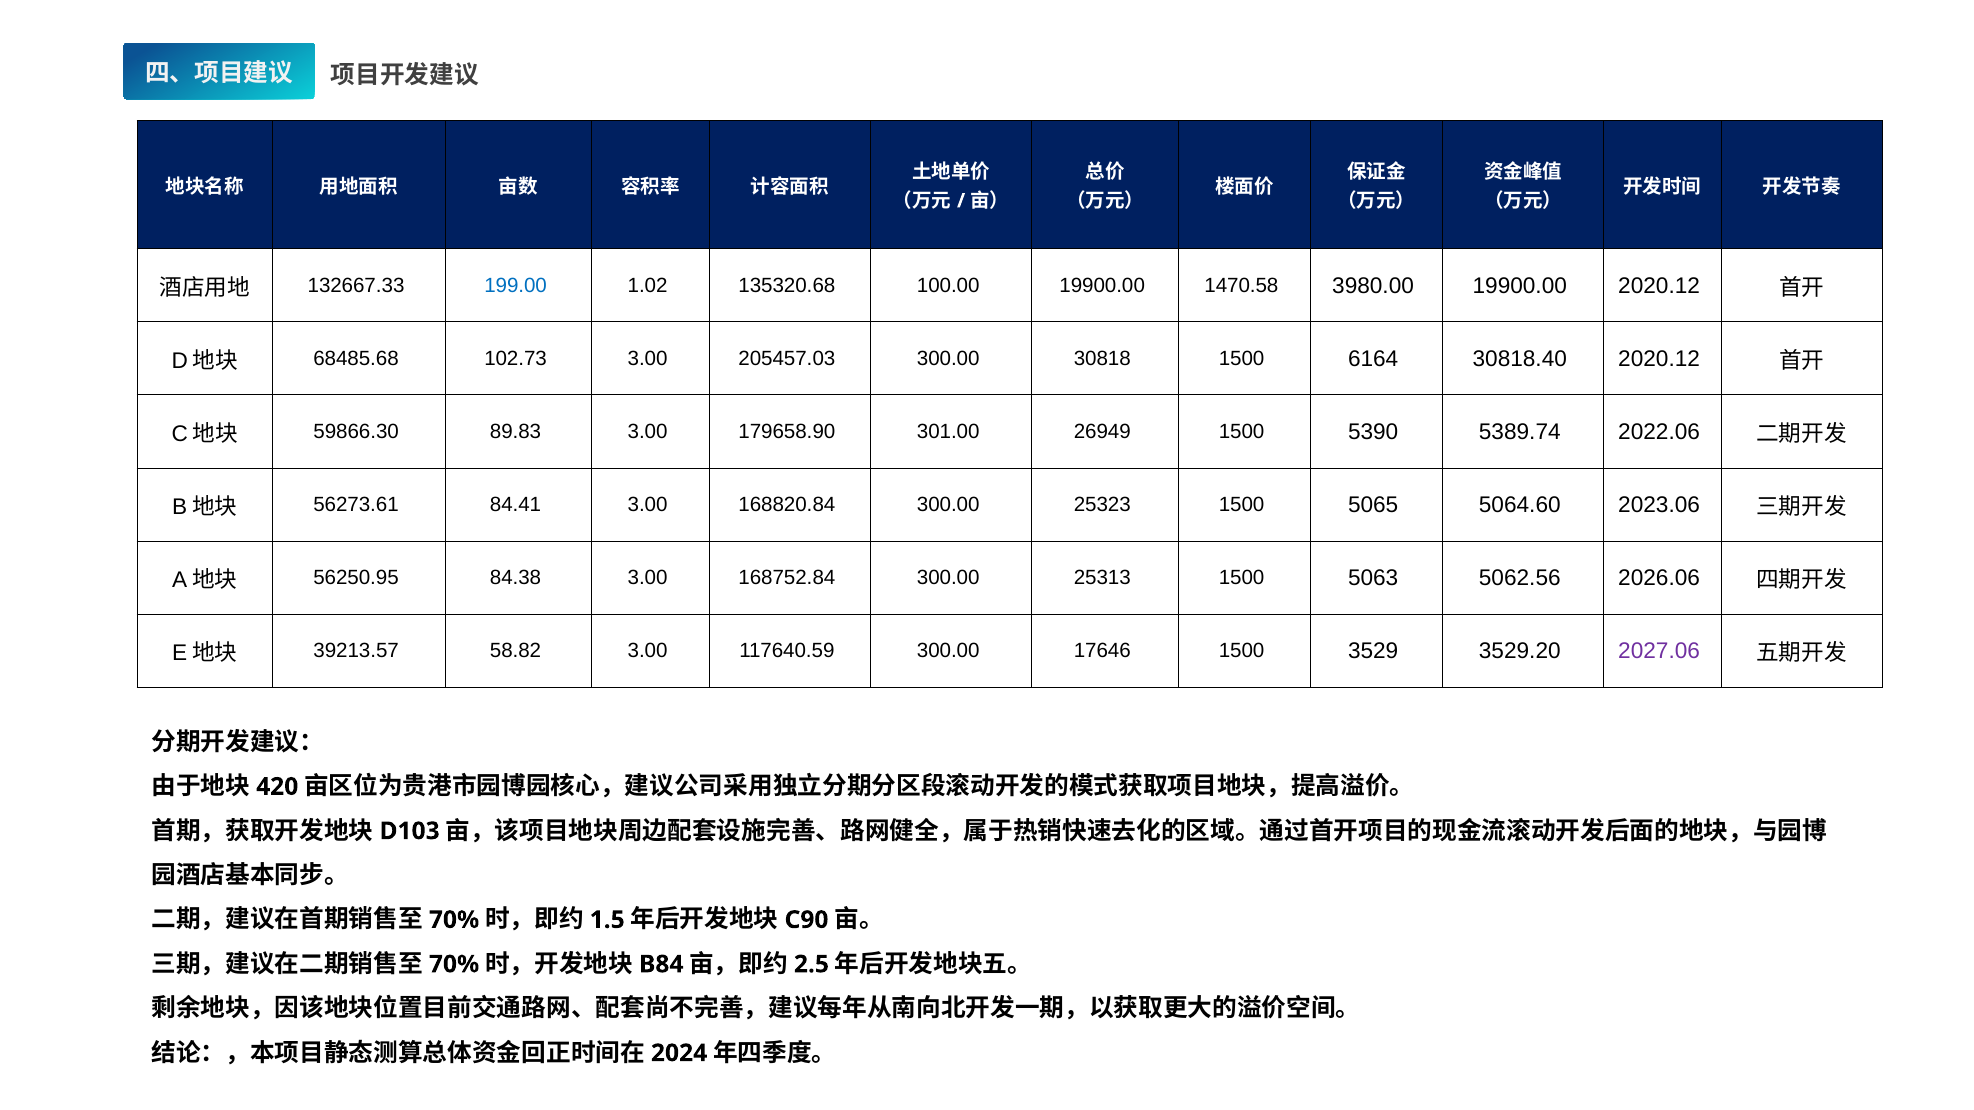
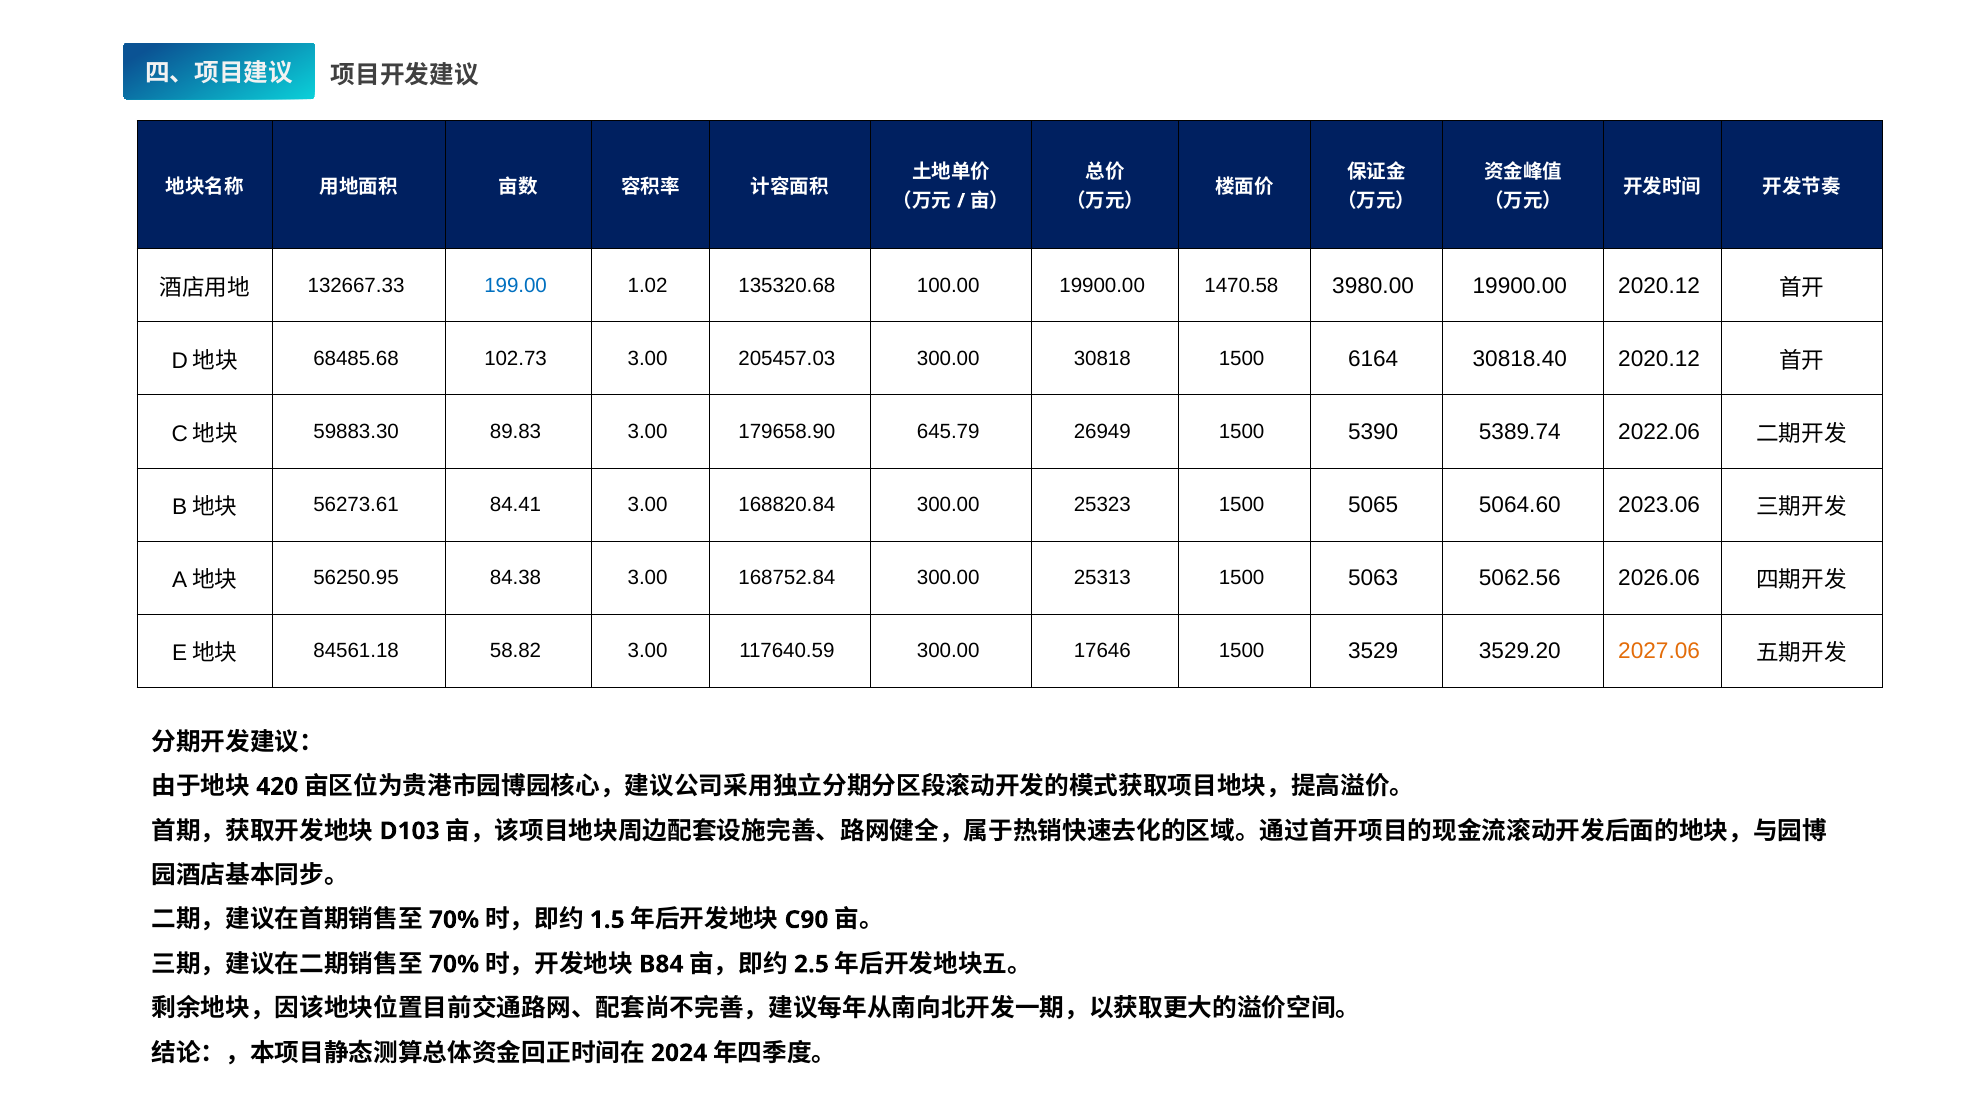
59866.30: 59866.30 -> 59883.30 (356, 432)
301.00: 301.00 -> 645.79 (948, 432)
39213.57: 39213.57 -> 84561.18 (356, 651)
2027.06 colour: purple -> orange (1659, 651)
